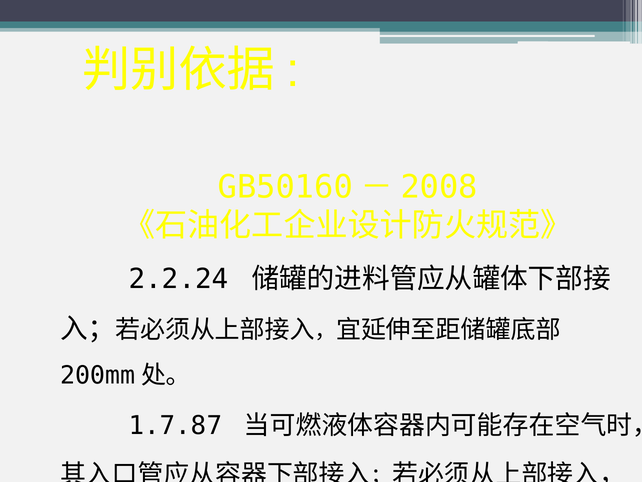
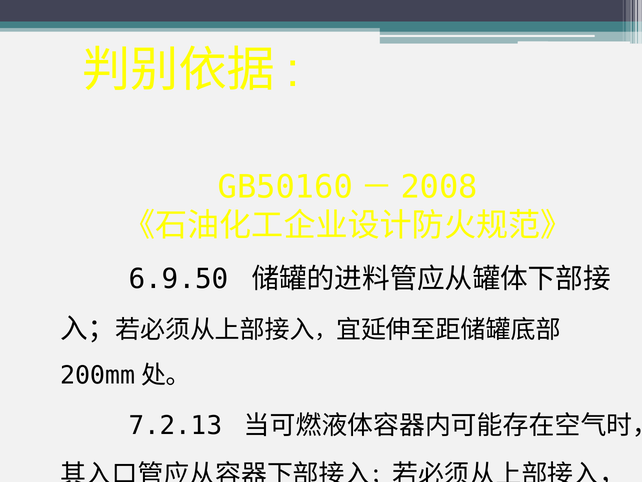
2.2.24: 2.2.24 -> 6.9.50 (179, 279)
1.7.87: 1.7.87 -> 7.2.13 (175, 425)
